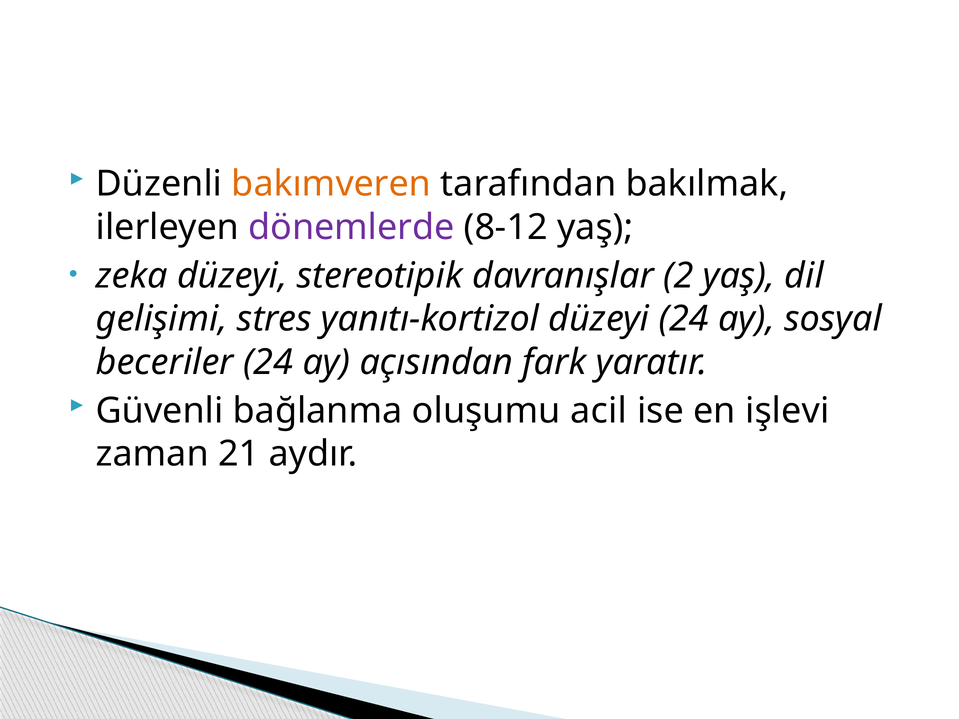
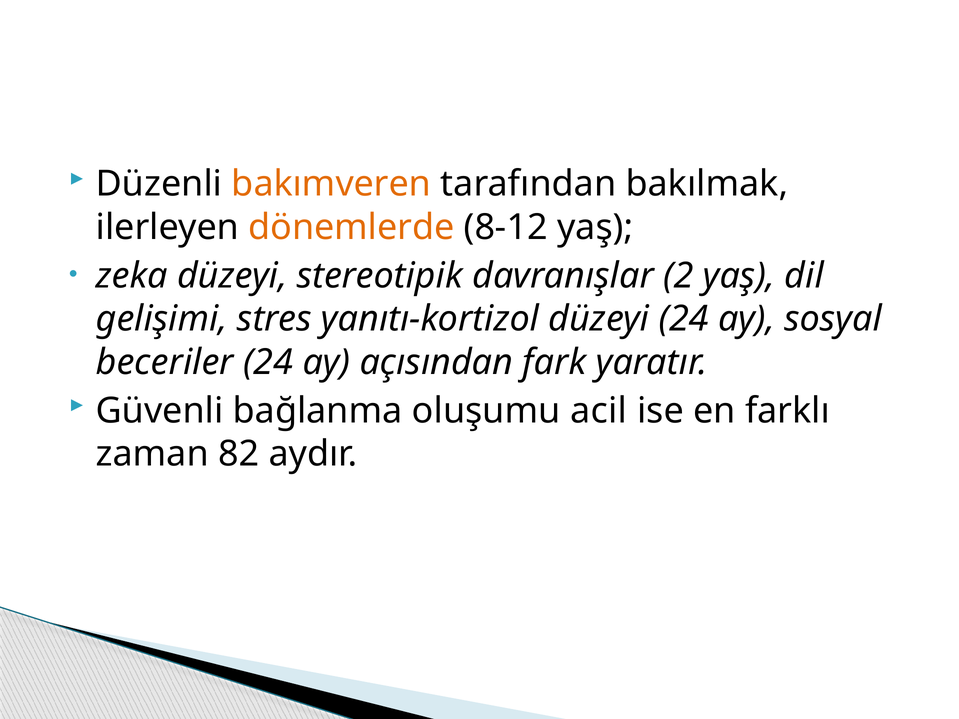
dönemlerde colour: purple -> orange (351, 227)
işlevi: işlevi -> farklı (787, 411)
21: 21 -> 82 (239, 454)
